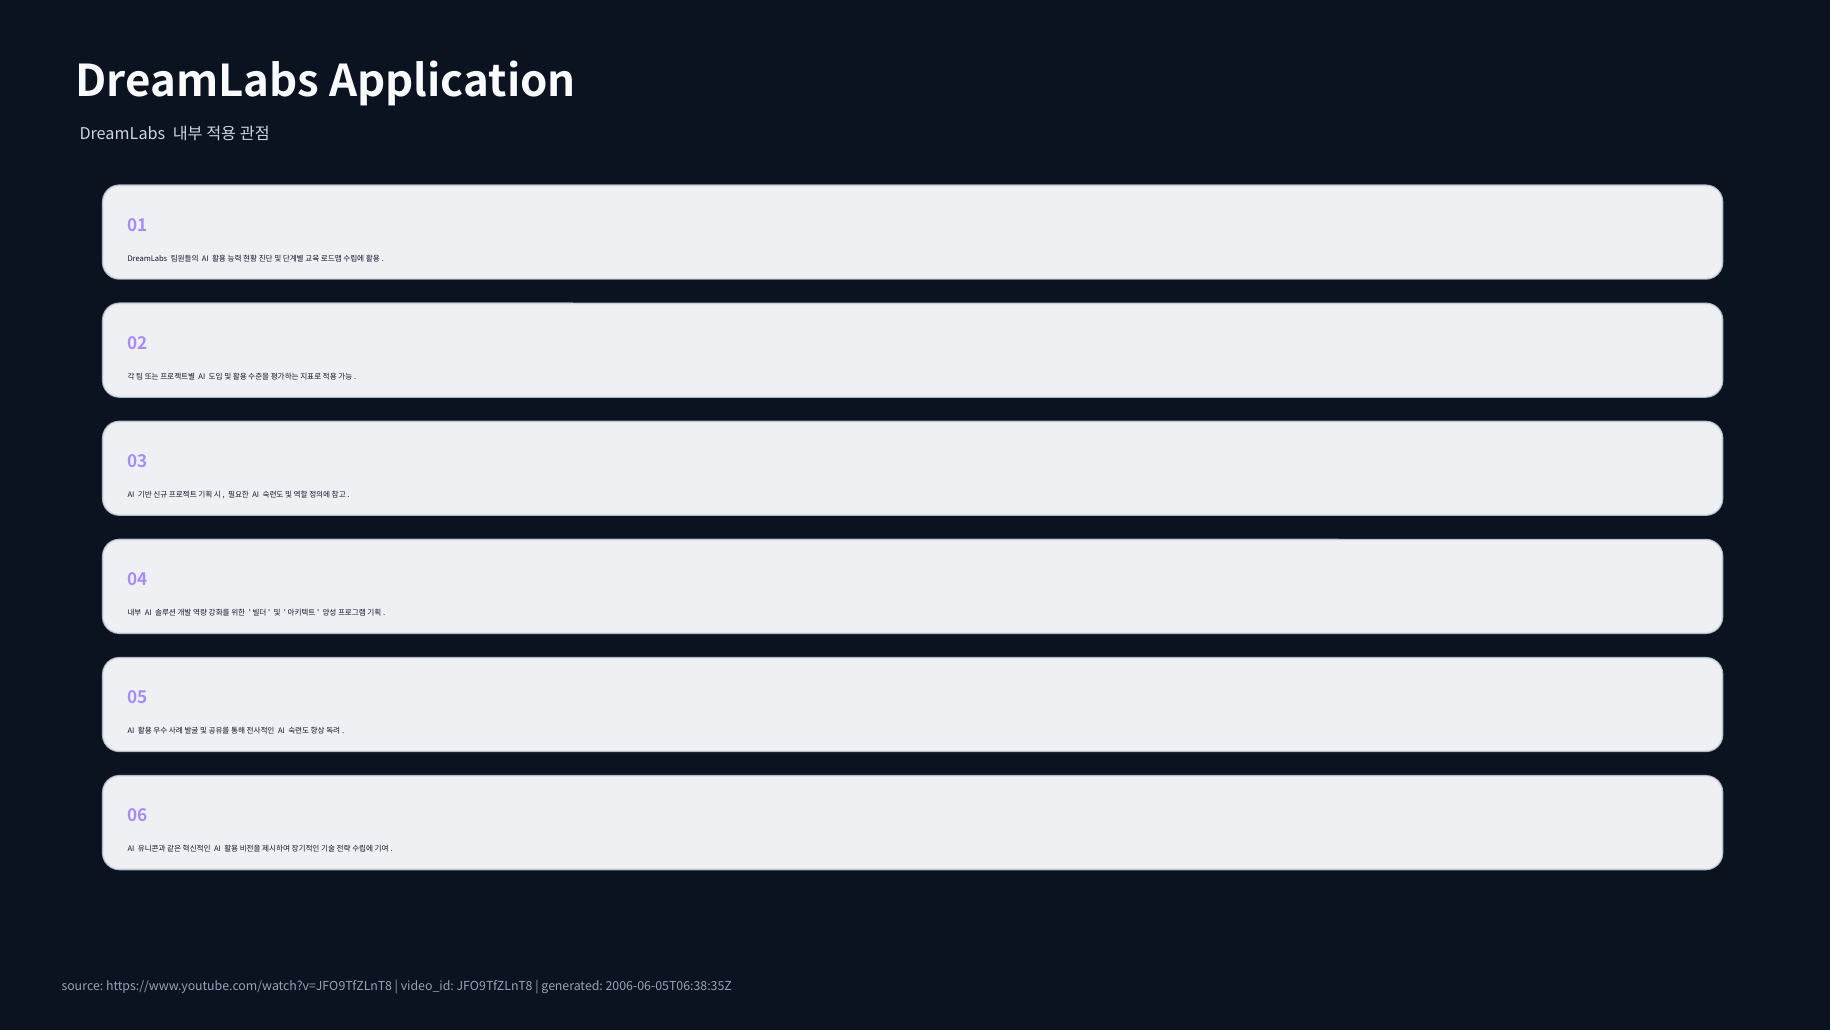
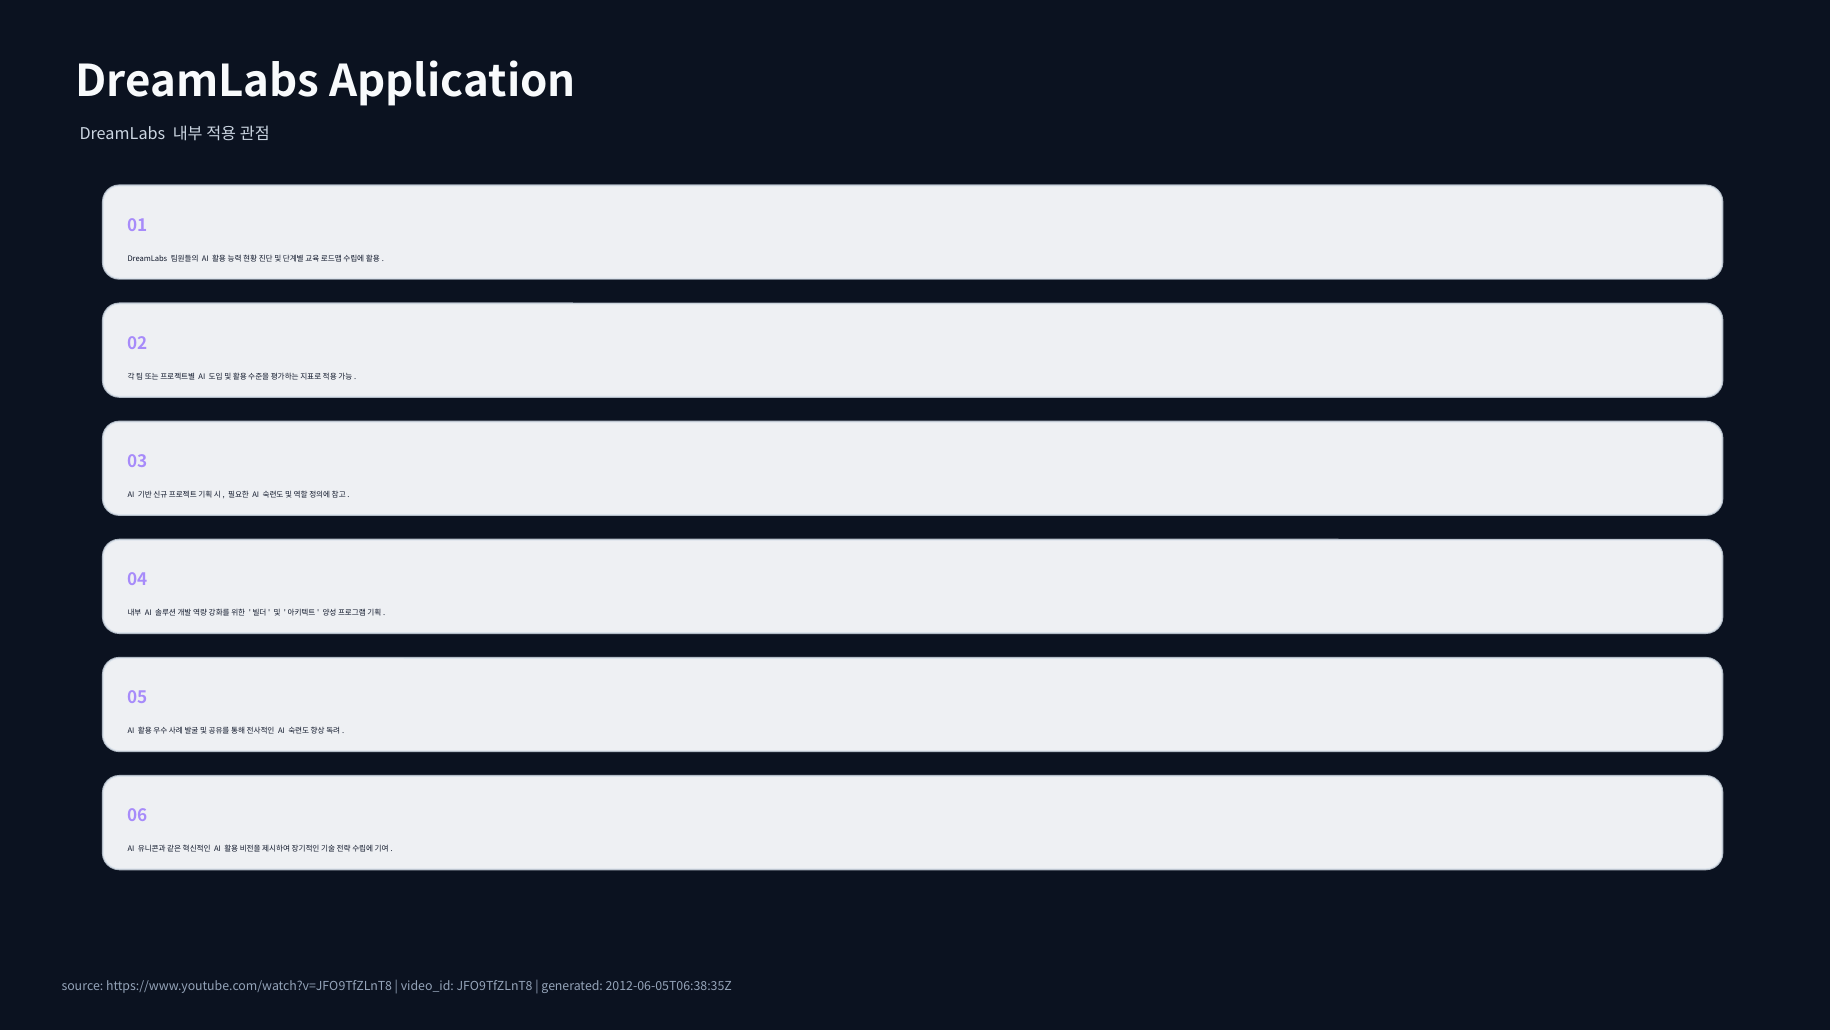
2006-06-05T06:38:35Z: 2006-06-05T06:38:35Z -> 2012-06-05T06:38:35Z (669, 986)
